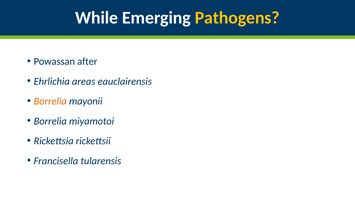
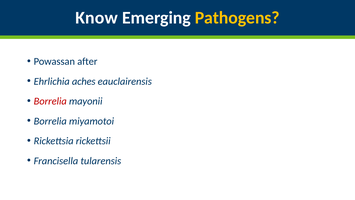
While: While -> Know (96, 18)
areas: areas -> aches (84, 81)
Borrelia colour: orange -> red (50, 101)
